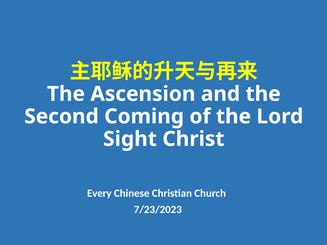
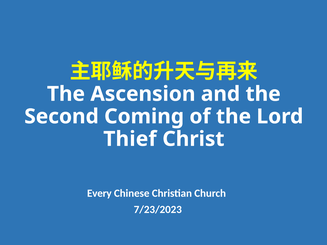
Sight: Sight -> Thief (130, 139)
